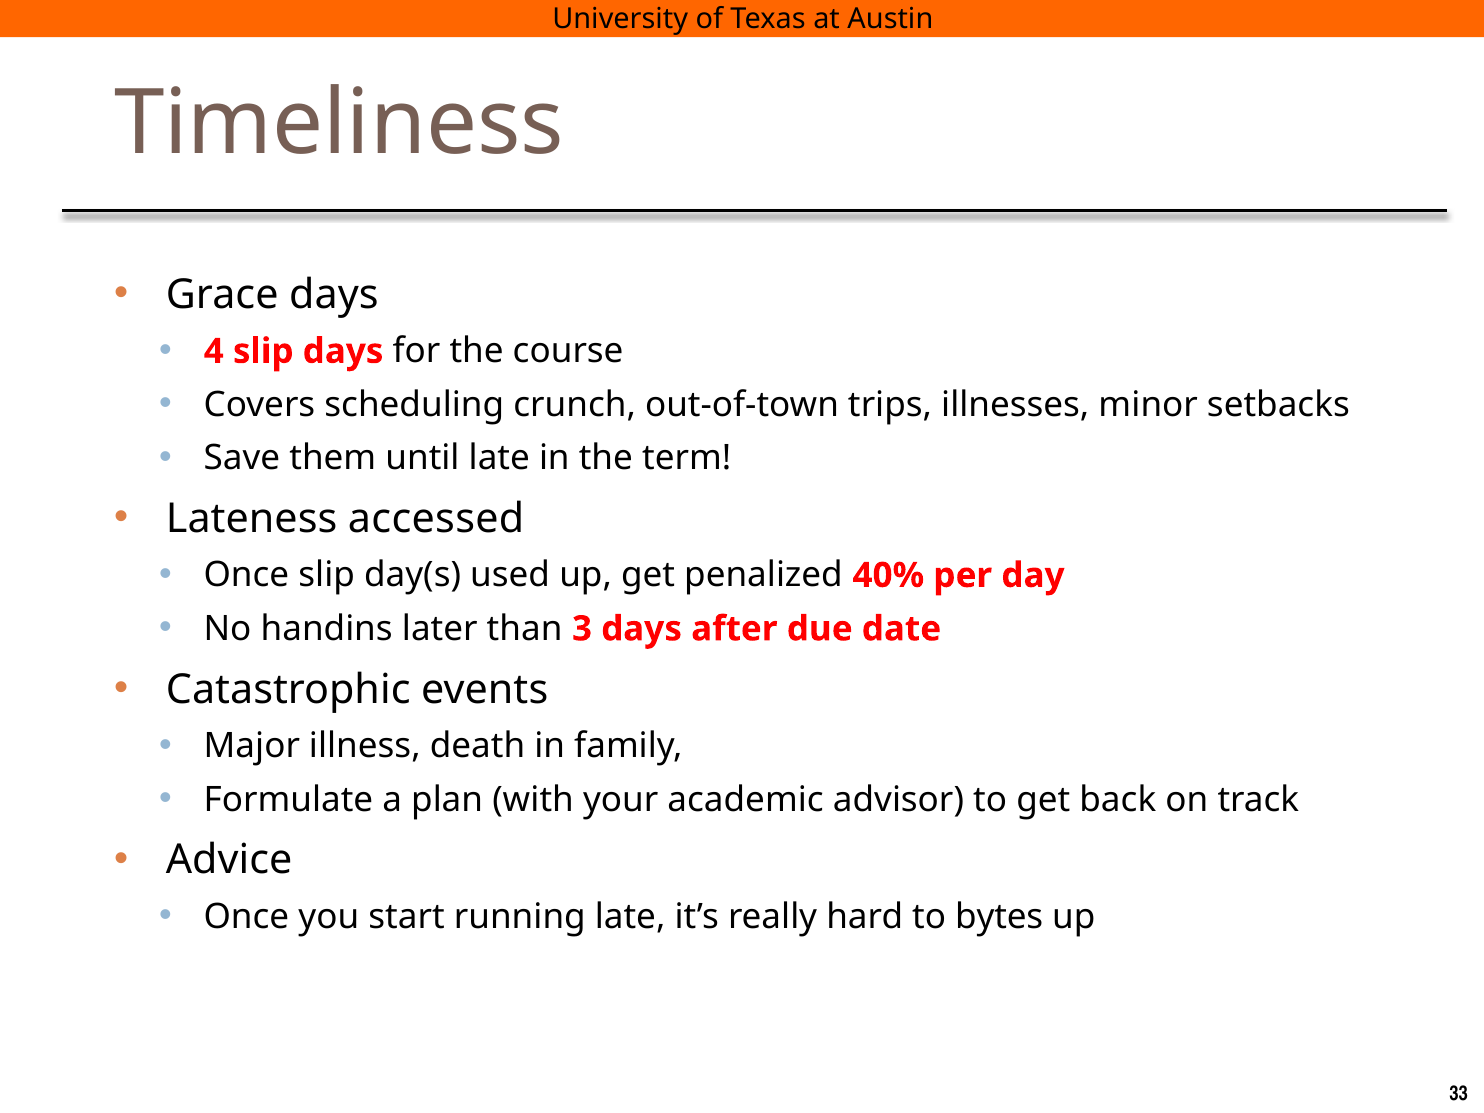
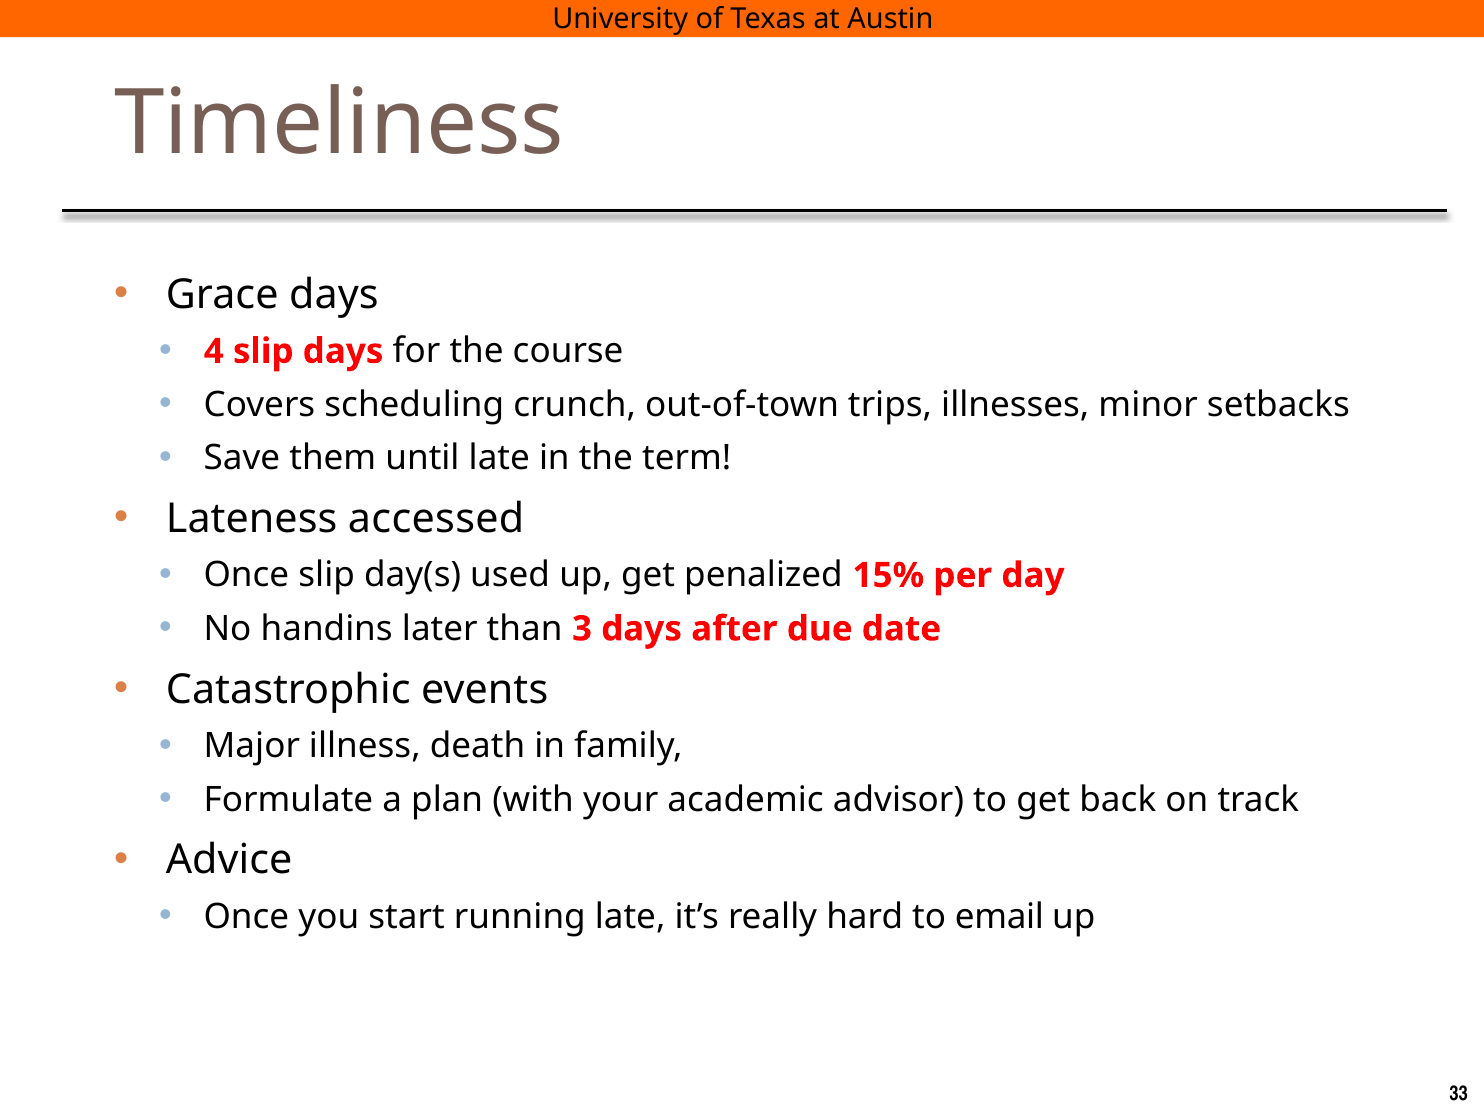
40%: 40% -> 15% (888, 575)
bytes: bytes -> email (999, 917)
